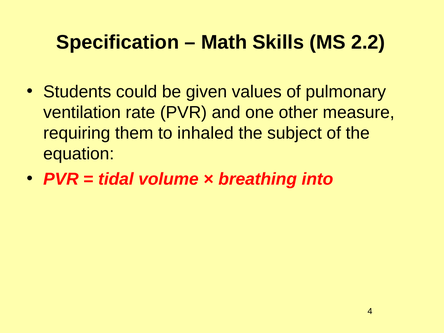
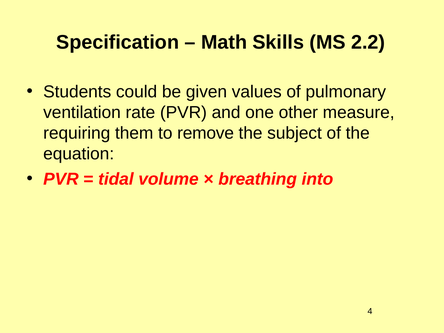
inhaled: inhaled -> remove (206, 133)
